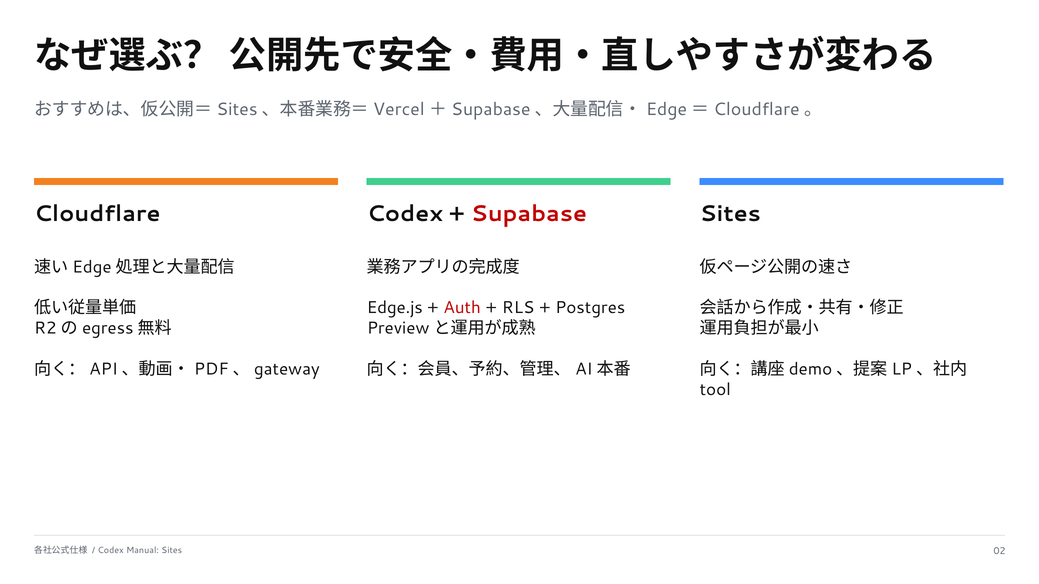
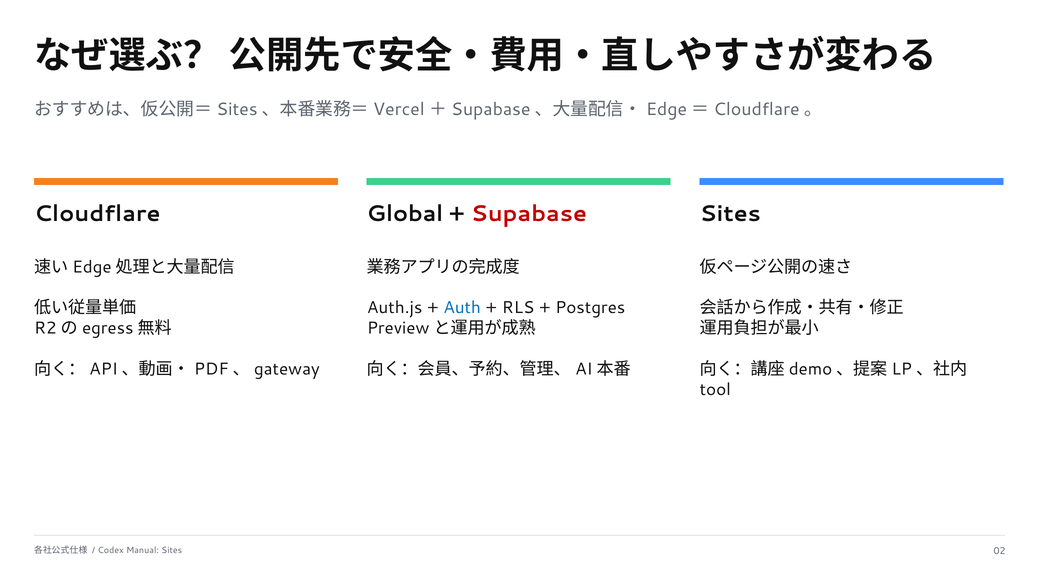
Codex: Codex -> Global (405, 214)
Edge.js: Edge.js -> Auth.js (395, 308)
Auth colour: red -> blue (462, 308)
